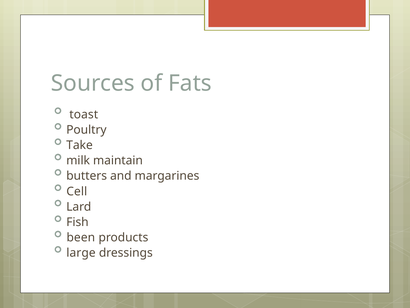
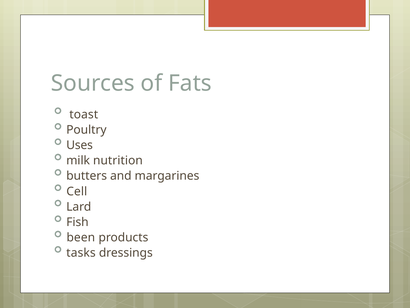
Take: Take -> Uses (80, 145)
maintain: maintain -> nutrition (118, 160)
large: large -> tasks (81, 253)
